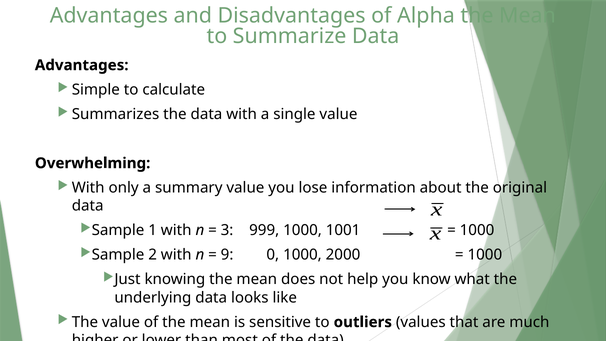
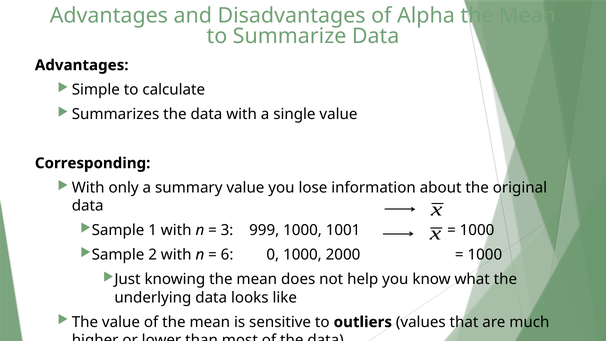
Overwhelming: Overwhelming -> Corresponding (93, 163)
9: 9 -> 6 (227, 255)
